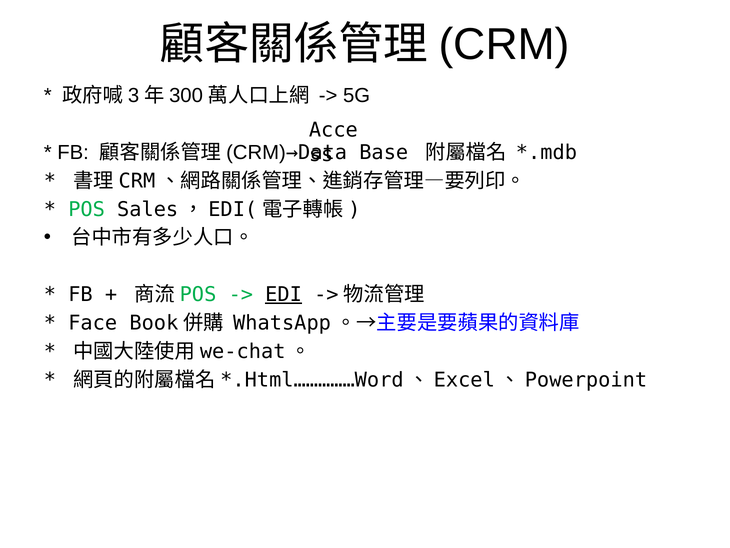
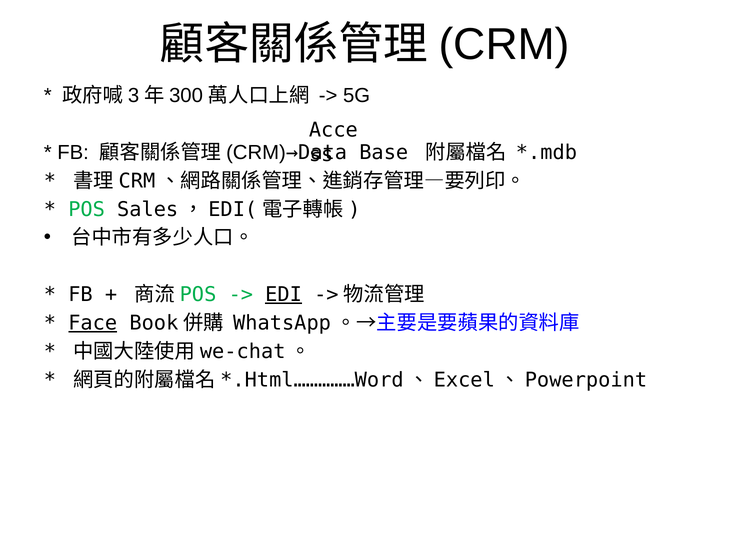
Face underline: none -> present (93, 323)
